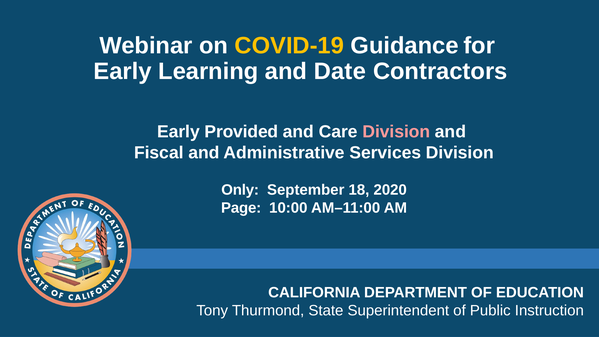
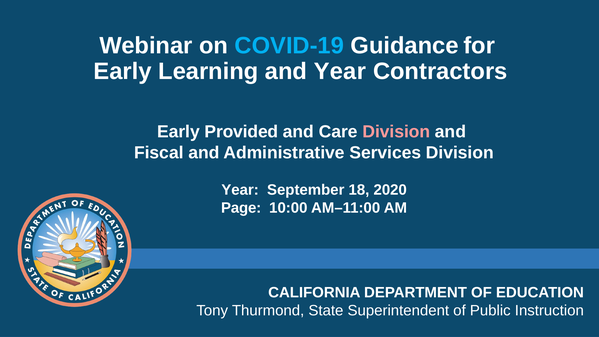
COVID-19 colour: yellow -> light blue (289, 46)
and Date: Date -> Year (340, 71)
Only: Only -> Year (240, 190)
